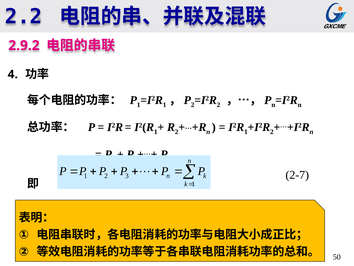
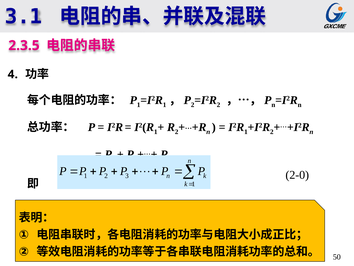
2.2: 2.2 -> 3.1 (24, 17)
2.9.2: 2.9.2 -> 2.3.5 (24, 45)
2-7: 2-7 -> 2-0 (297, 175)
